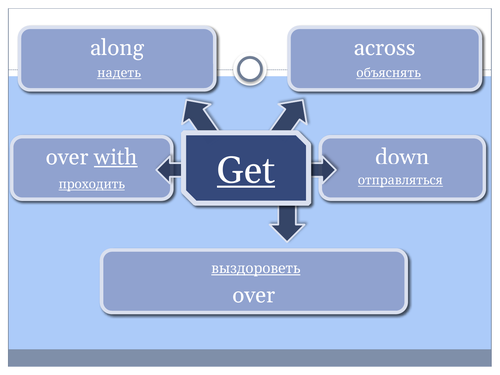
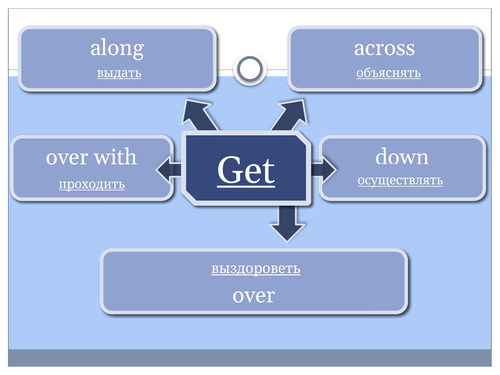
надеть: надеть -> выдать (119, 73)
with underline: present -> none (116, 157)
отправляться: отправляться -> осуществлять (400, 181)
